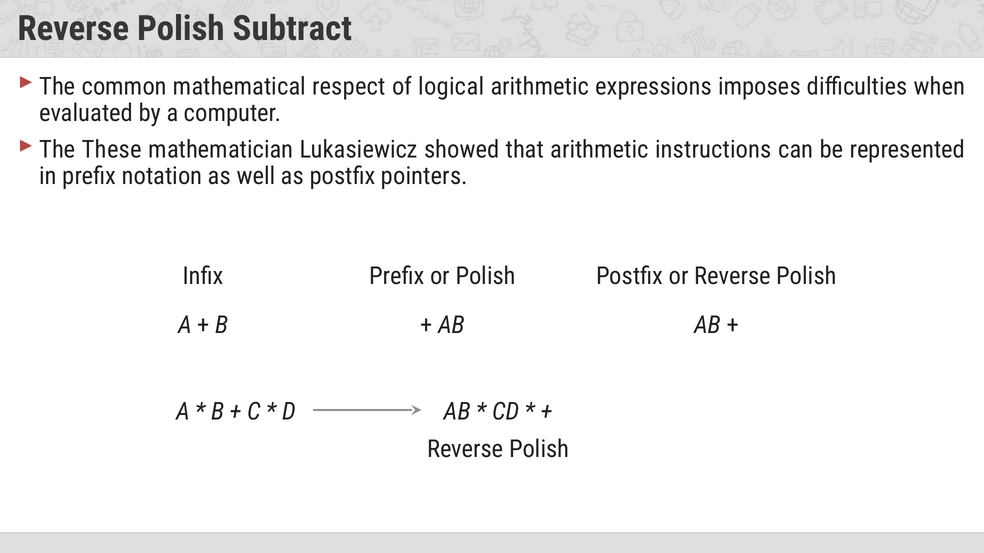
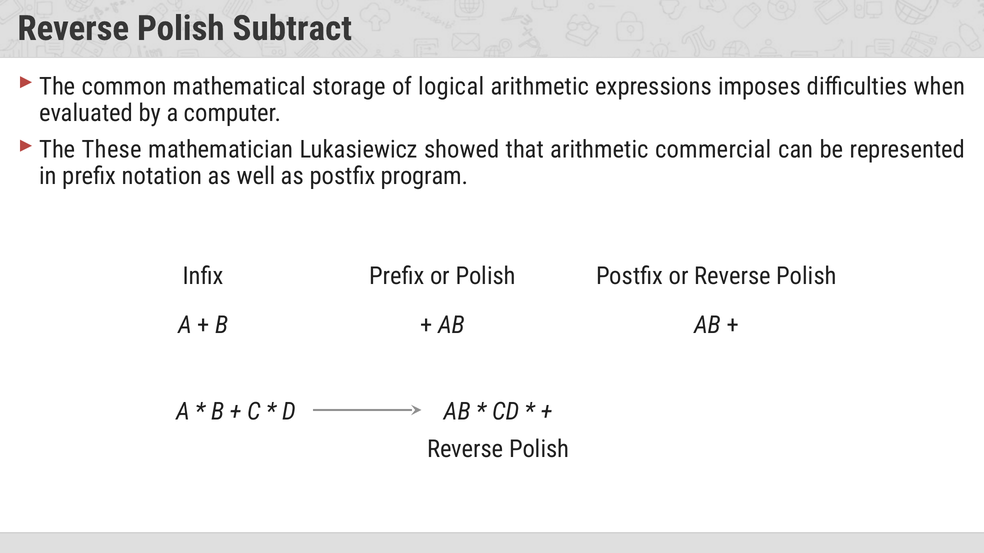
respect: respect -> storage (349, 87)
instructions: instructions -> commercial (713, 150)
pointers: pointers -> program (425, 176)
